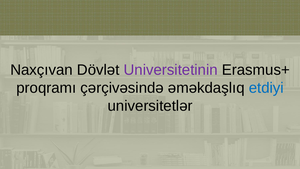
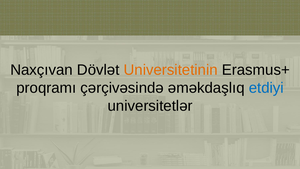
Universitetinin colour: purple -> orange (171, 70)
